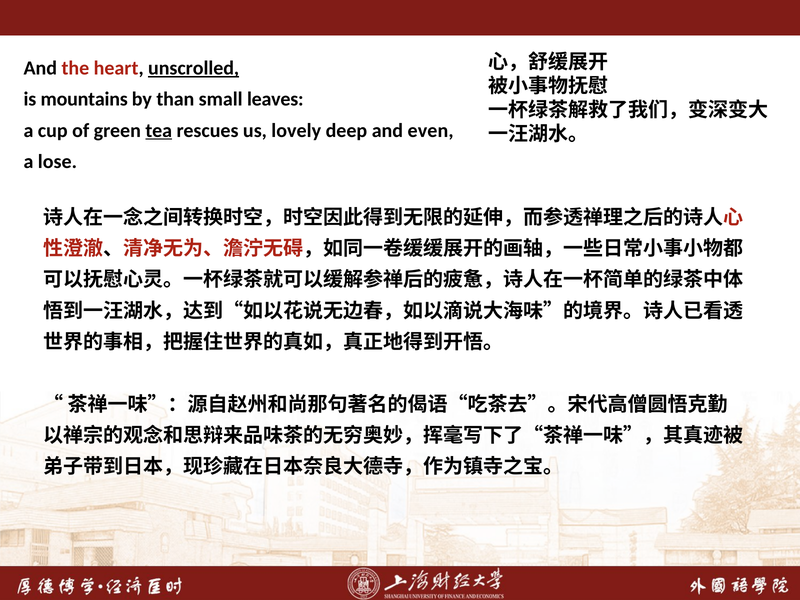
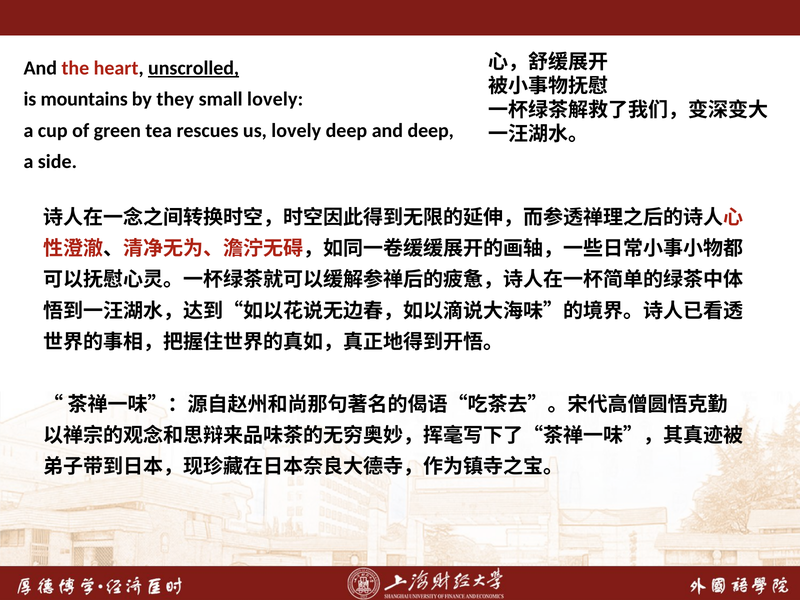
than: than -> they (175, 99)
small leaves: leaves -> lovely (275, 99)
tea underline: present -> none (159, 130)
and even: even -> deep (431, 130)
lose: lose -> side (57, 162)
